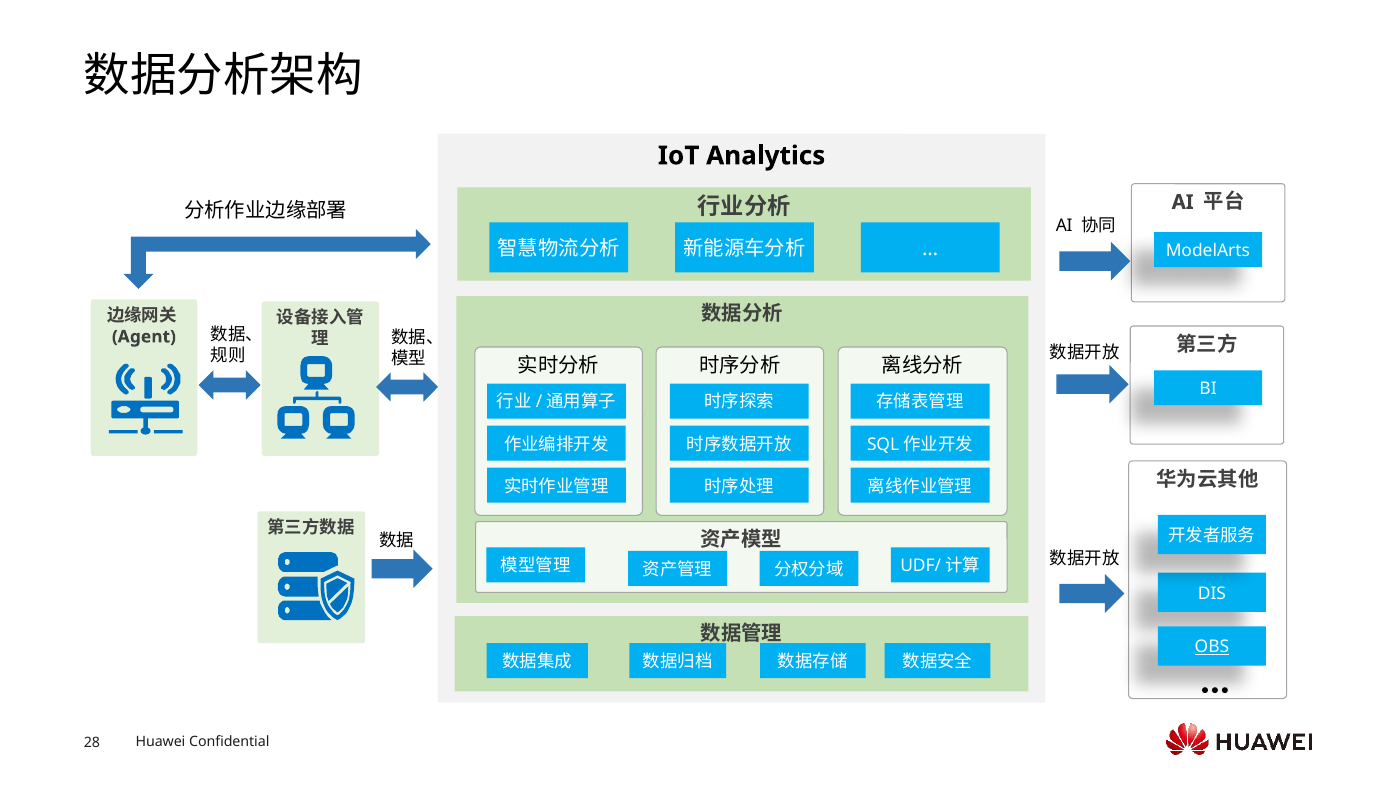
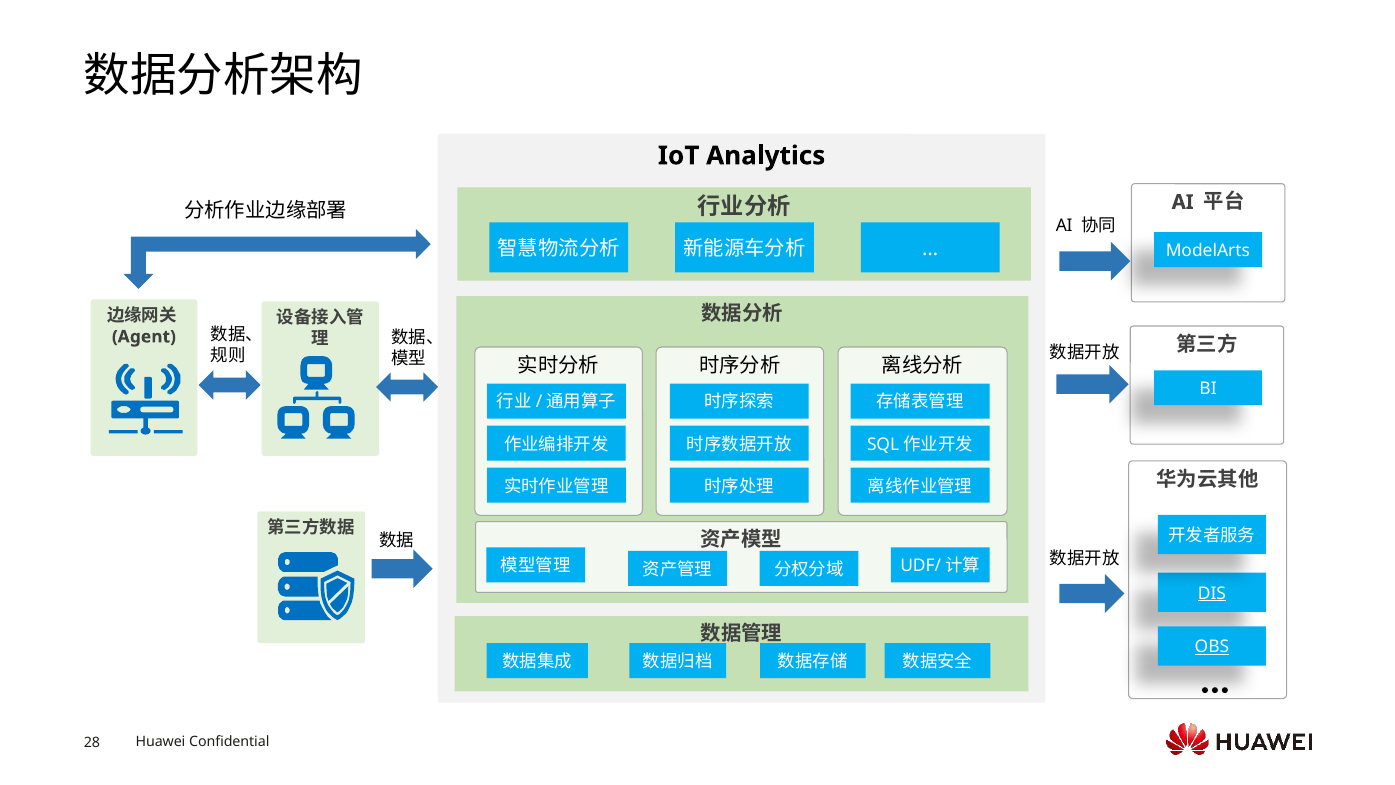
DIS underline: none -> present (1212, 593)
